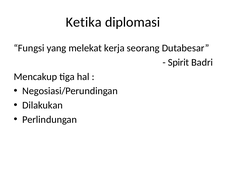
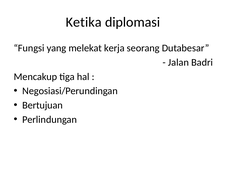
Spirit: Spirit -> Jalan (178, 62)
Dilakukan: Dilakukan -> Bertujuan (43, 105)
